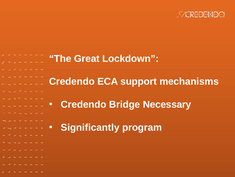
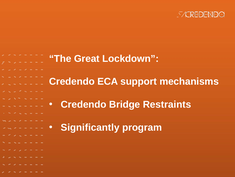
Necessary: Necessary -> Restraints (167, 104)
